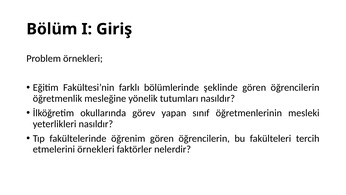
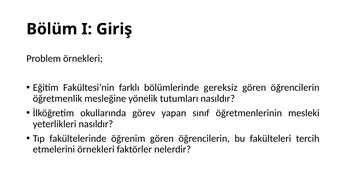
şeklinde: şeklinde -> gereksiz (221, 87)
